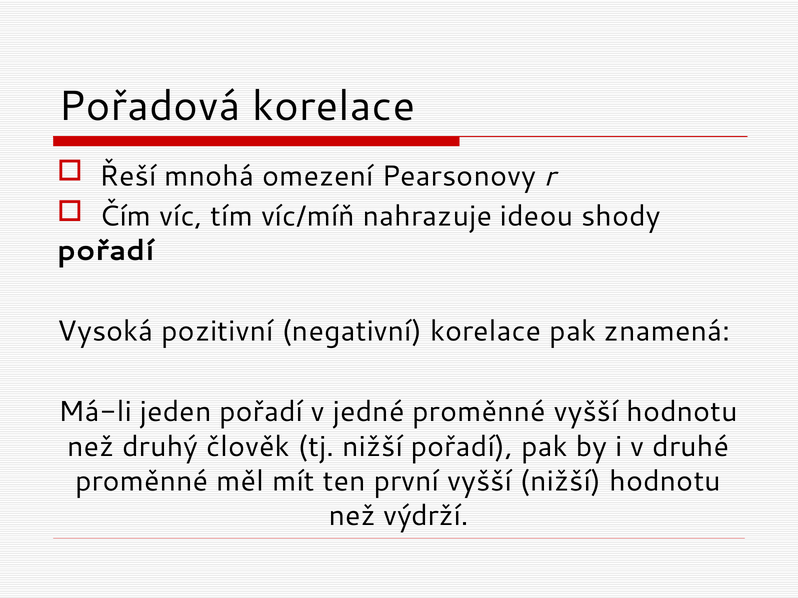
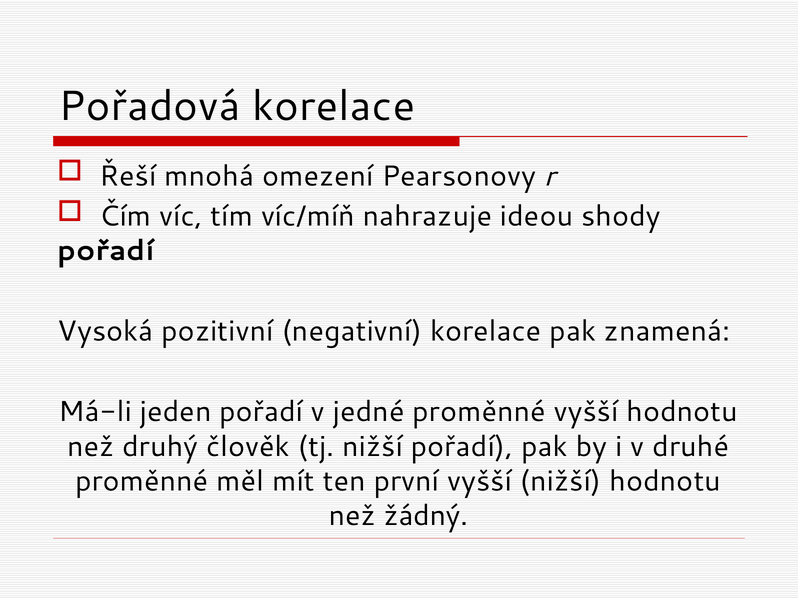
výdrží: výdrží -> žádný (426, 516)
